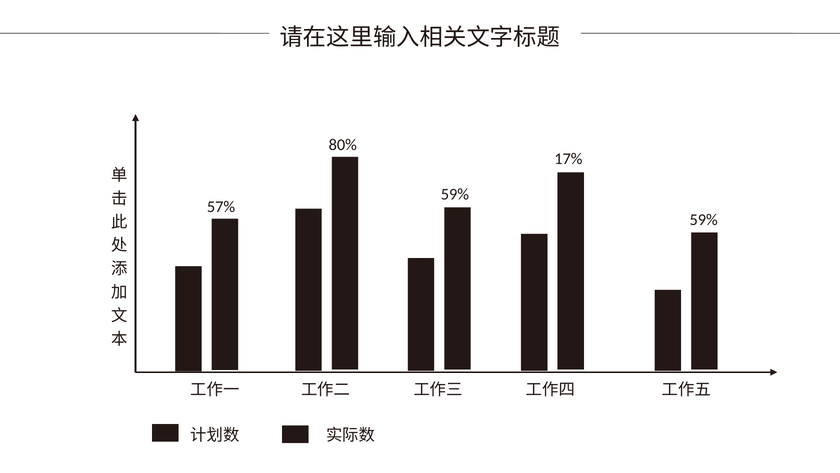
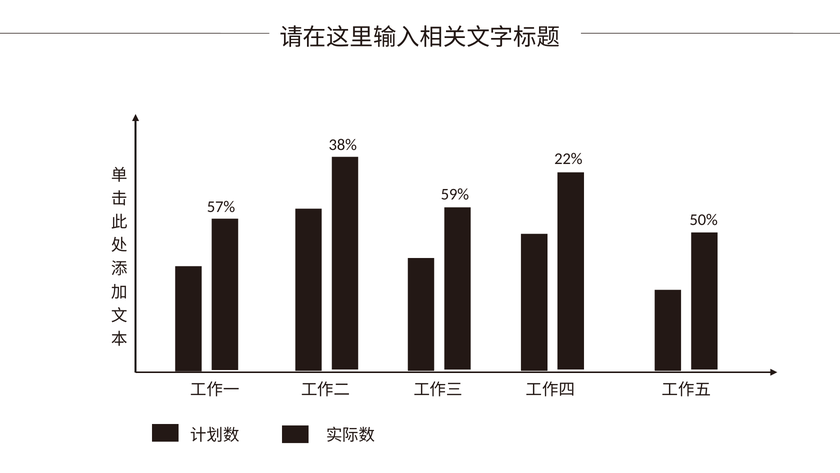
80%: 80% -> 38% (343, 145)
17%: 17% -> 22% (568, 159)
59%: 59% -> 50% (704, 220)
